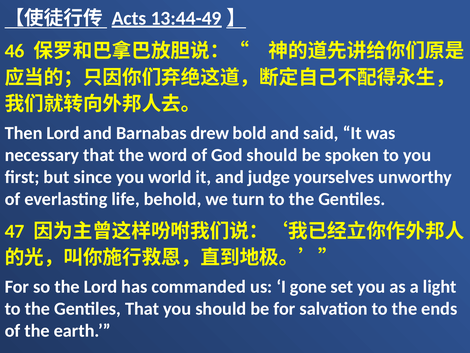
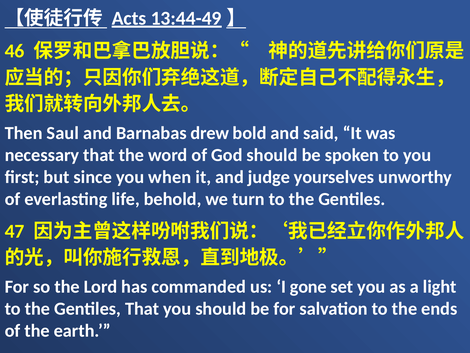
Then Lord: Lord -> Saul (63, 133)
world: world -> when (170, 177)
